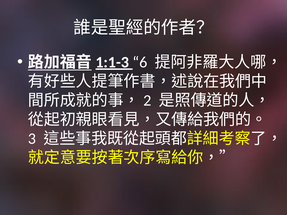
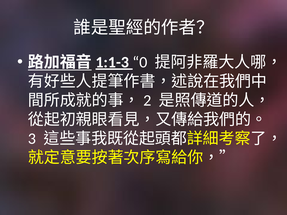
6: 6 -> 0 (140, 62)
